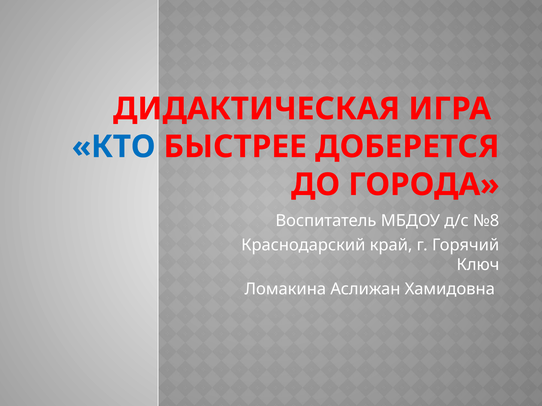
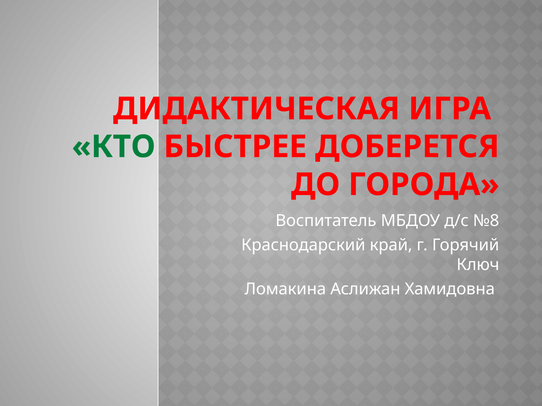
КТО colour: blue -> green (114, 147)
